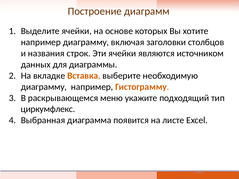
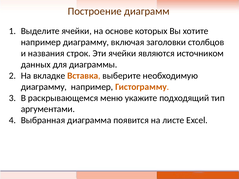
циркумфлекс: циркумфлекс -> аргументами (48, 109)
